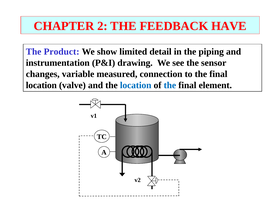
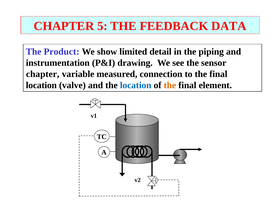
2: 2 -> 5 (102, 26)
HAVE: HAVE -> DATA (229, 26)
changes: changes -> chapter (43, 74)
the colour: blue -> orange (170, 85)
